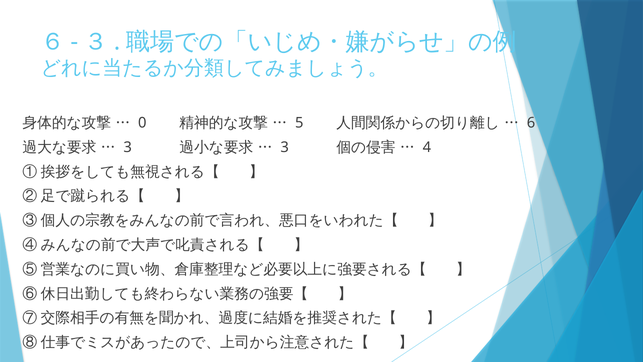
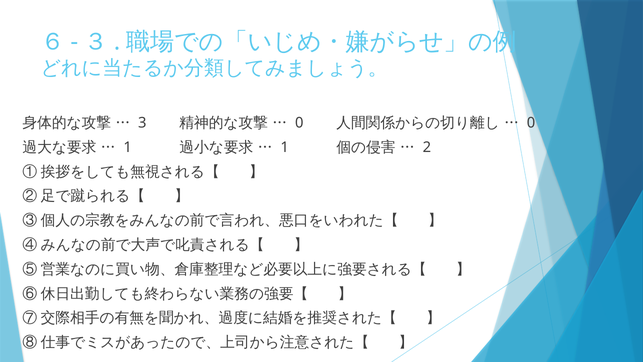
0: 0 -> 3 (142, 123)
5: 5 -> 0 (299, 123)
6: 6 -> 0 (531, 123)
3: 3 -> 1 (128, 147)
3: 3 -> 1 (285, 147)
4: 4 -> 2 (427, 147)
